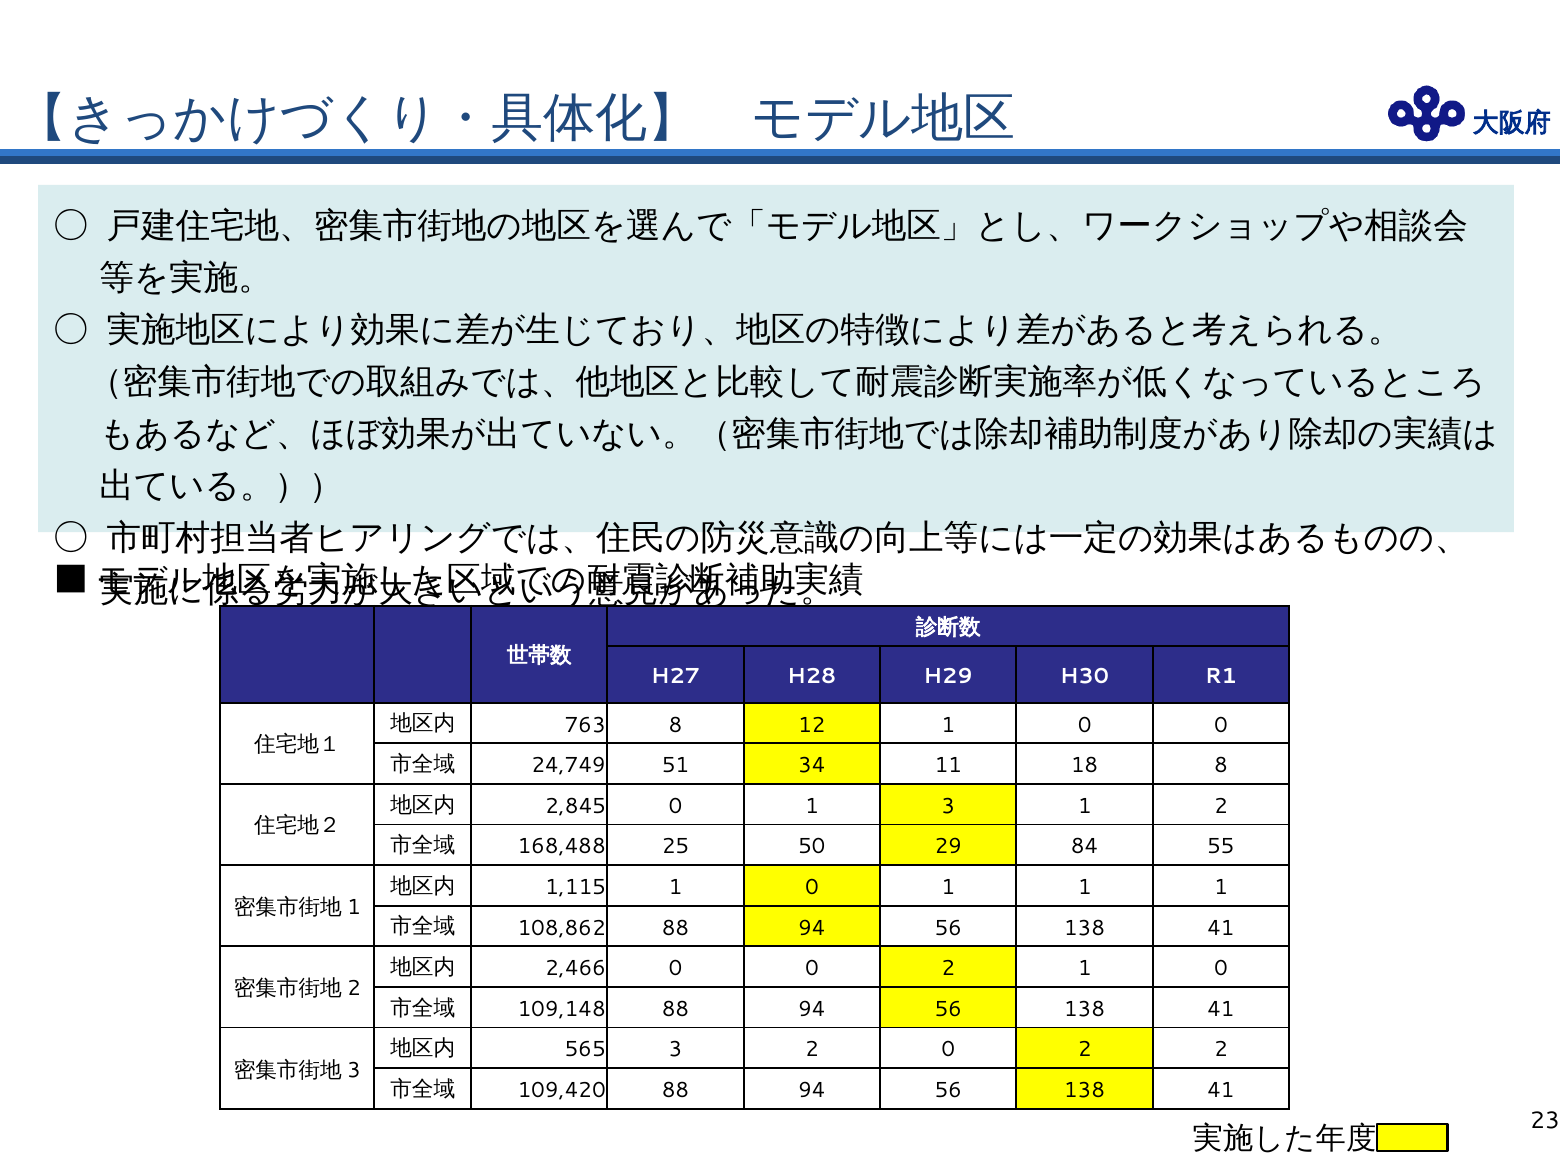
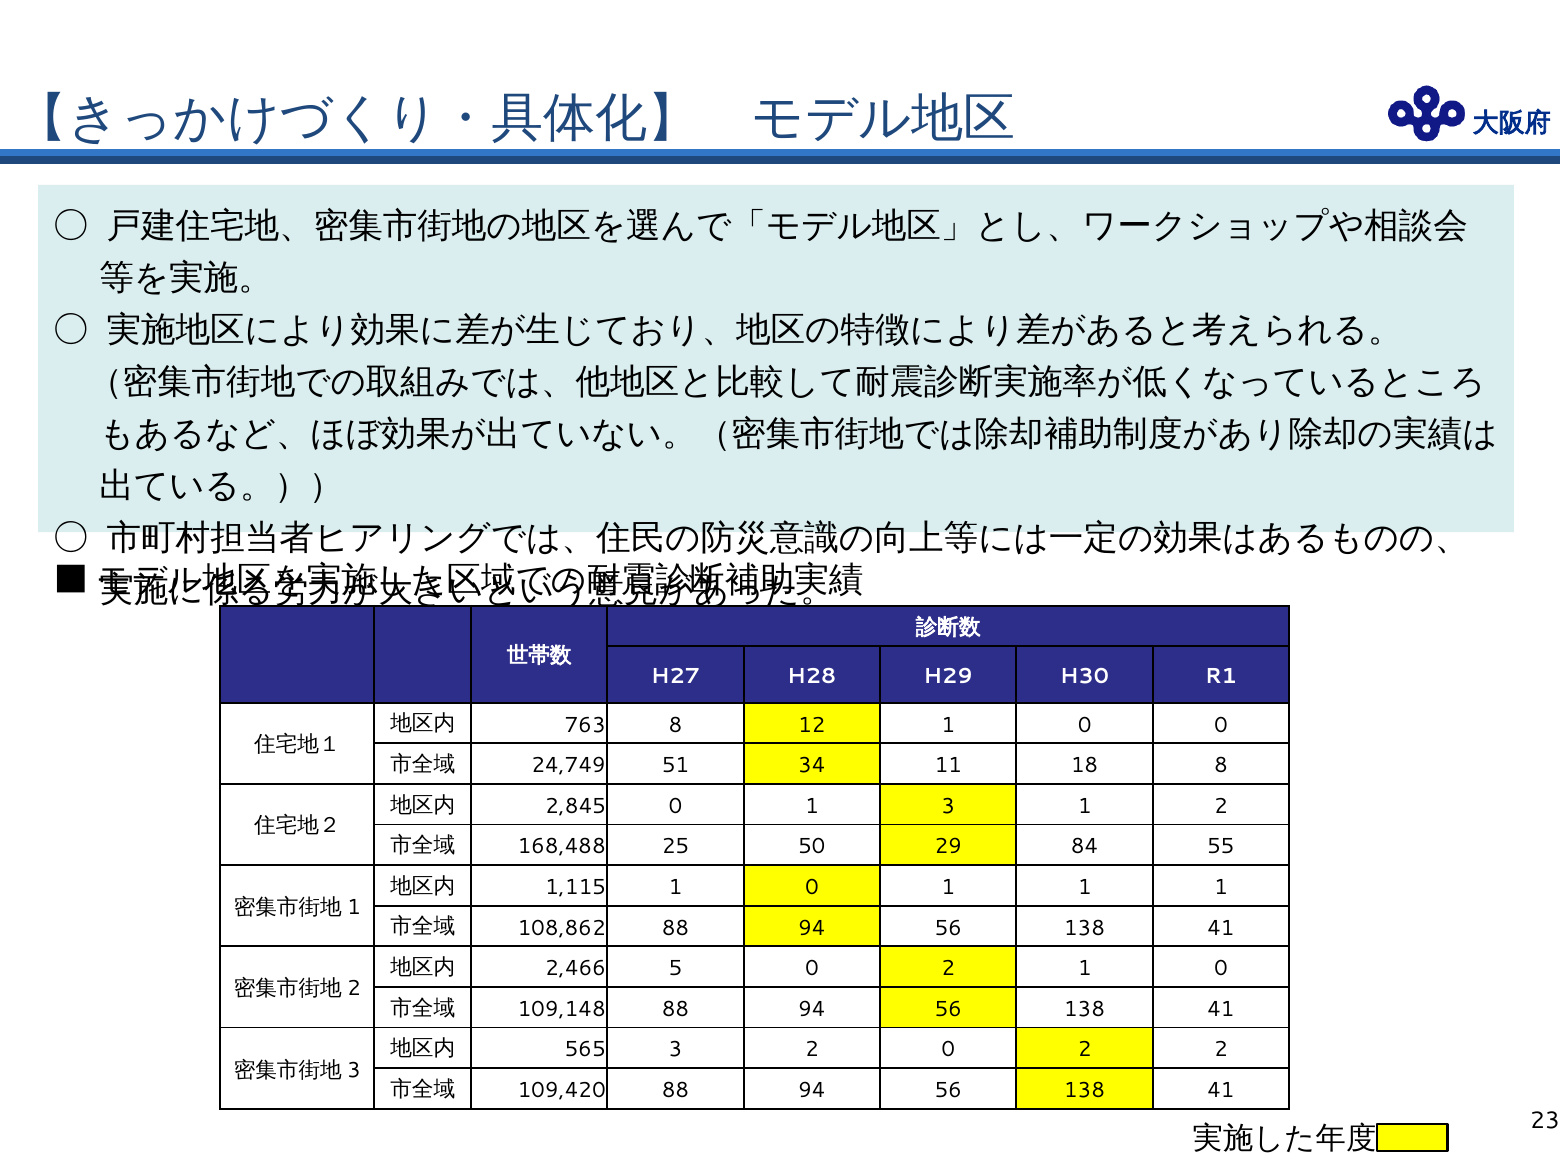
2,466 0: 0 -> 5 (676, 968)
